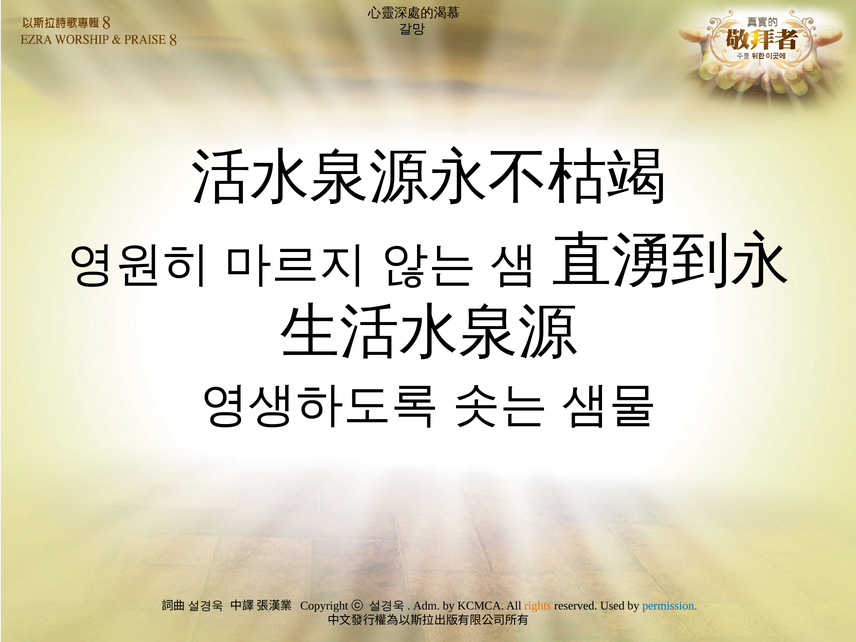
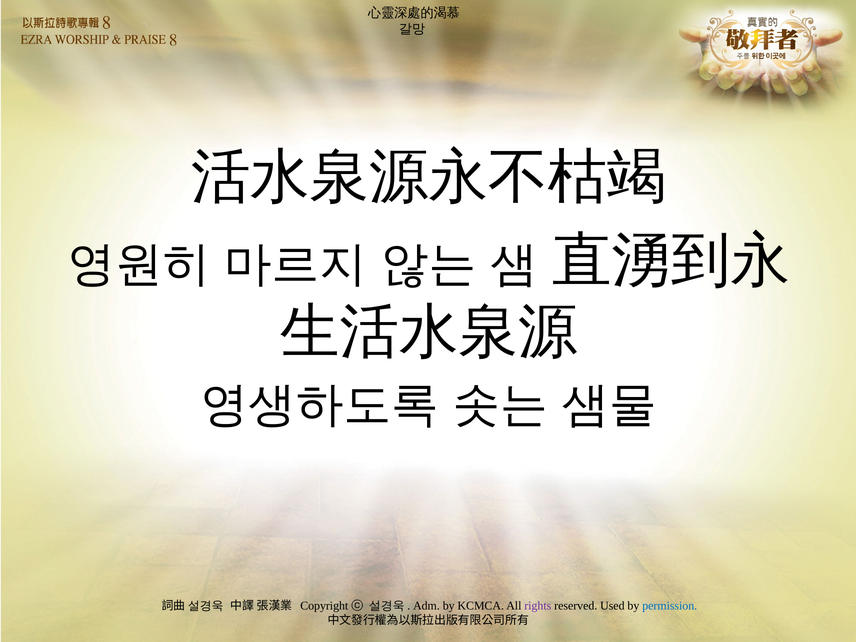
rights colour: orange -> purple (538, 606)
